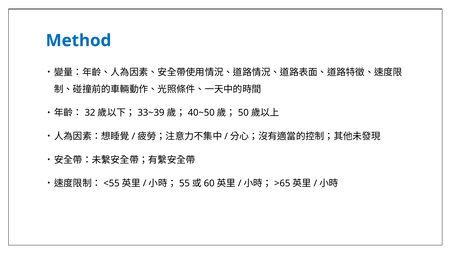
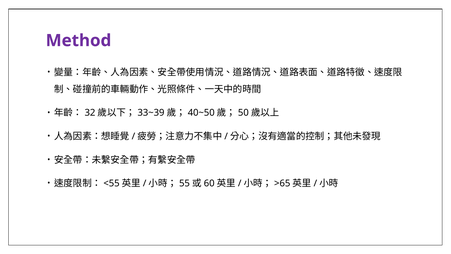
Method colour: blue -> purple (78, 41)
